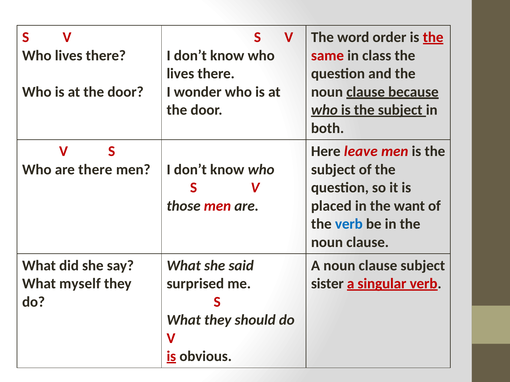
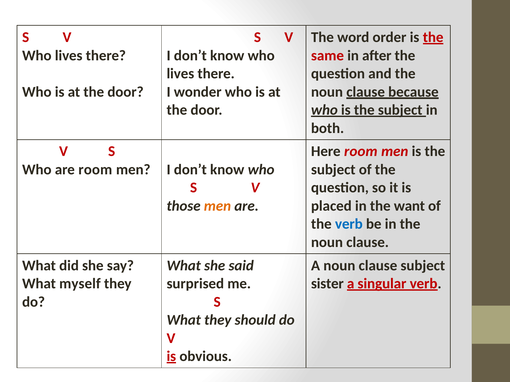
class: class -> after (377, 56)
Here leave: leave -> room (361, 152)
are there: there -> room (95, 170)
men colour: red -> orange (217, 206)
